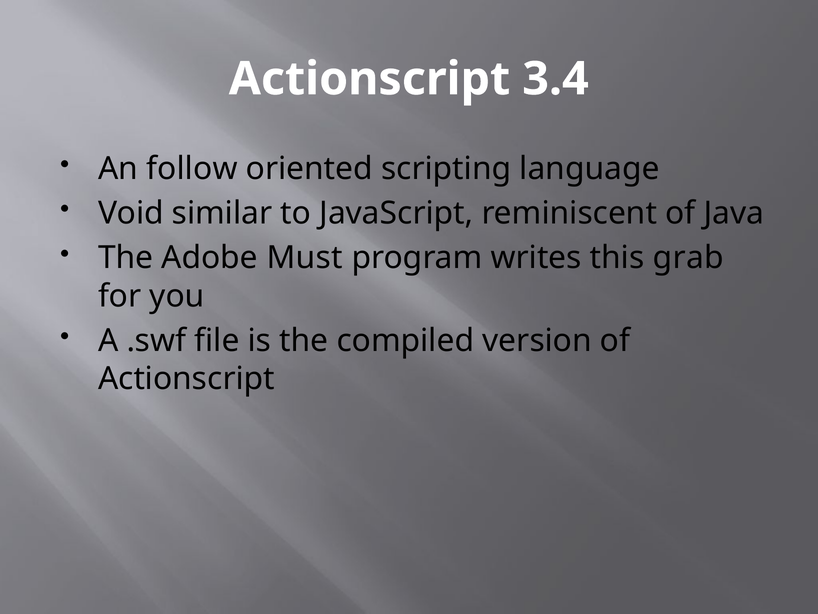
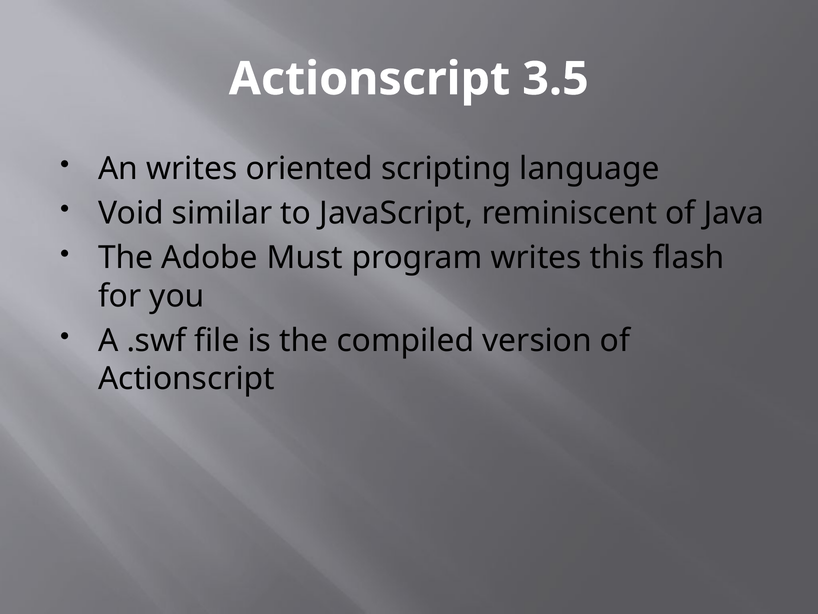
3.4: 3.4 -> 3.5 (556, 79)
An follow: follow -> writes (192, 168)
grab: grab -> flash (689, 258)
